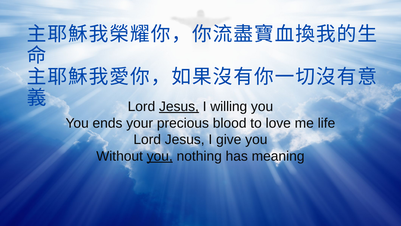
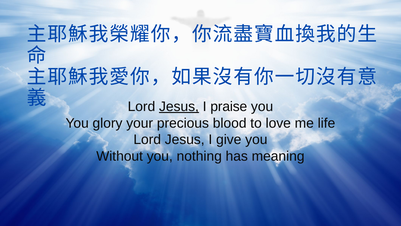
willing: willing -> praise (229, 106)
ends: ends -> glory (108, 123)
you underline: present -> none (160, 156)
